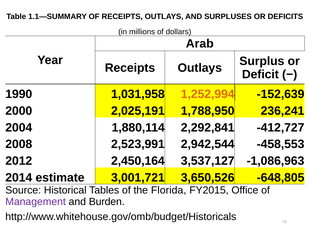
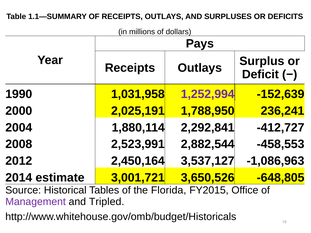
Arab: Arab -> Pays (200, 44)
1,252,994 colour: orange -> purple (208, 94)
2,942,544: 2,942,544 -> 2,882,544 (208, 144)
Burden: Burden -> Tripled (107, 202)
